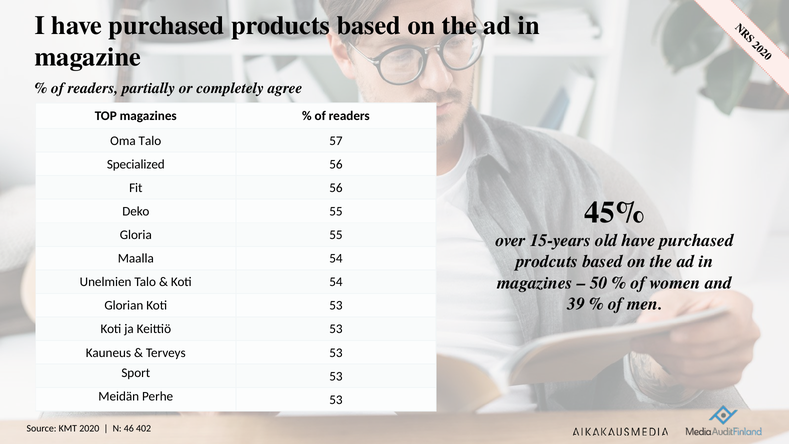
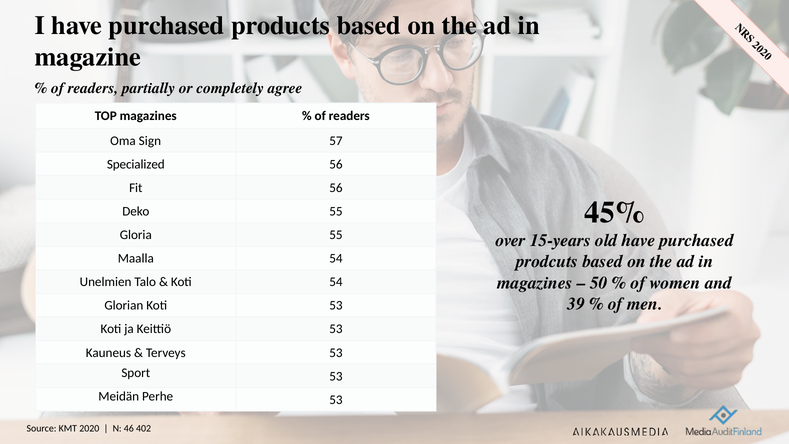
Oma Talo: Talo -> Sign (150, 141)
